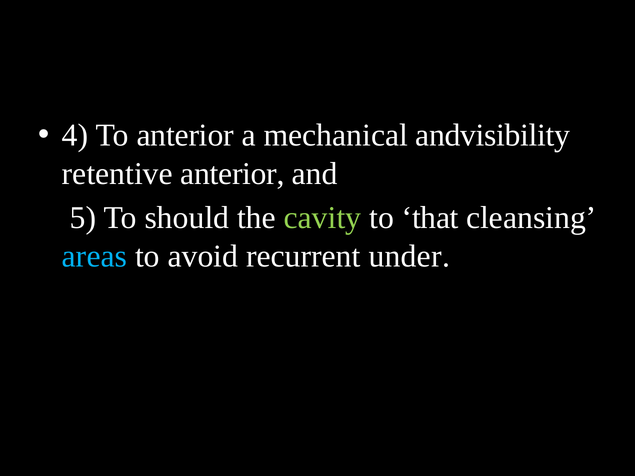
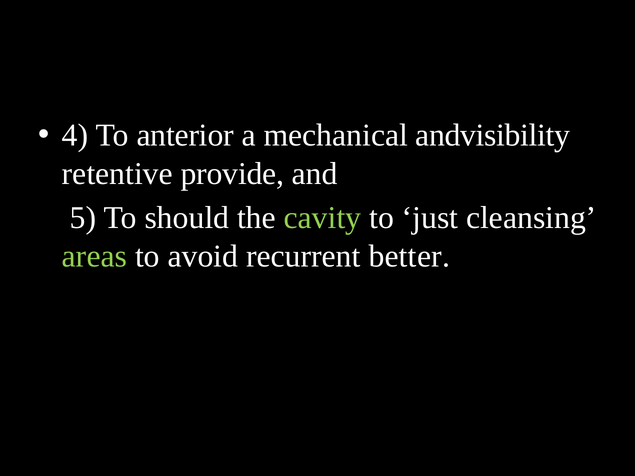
retentive anterior: anterior -> provide (232, 174)
that: that -> just (430, 218)
areas colour: light blue -> light green (94, 256)
under: under -> better (409, 256)
